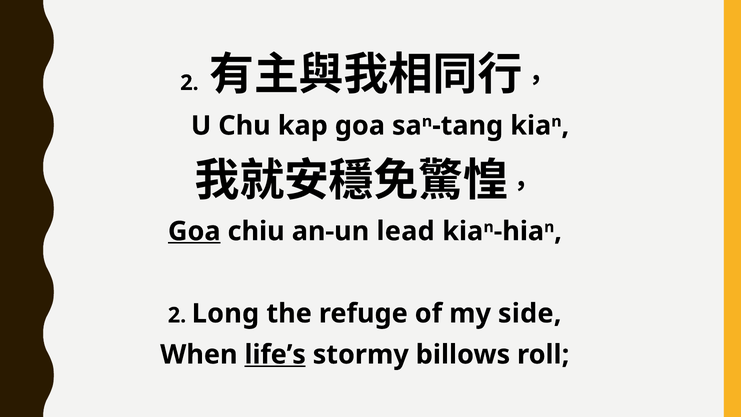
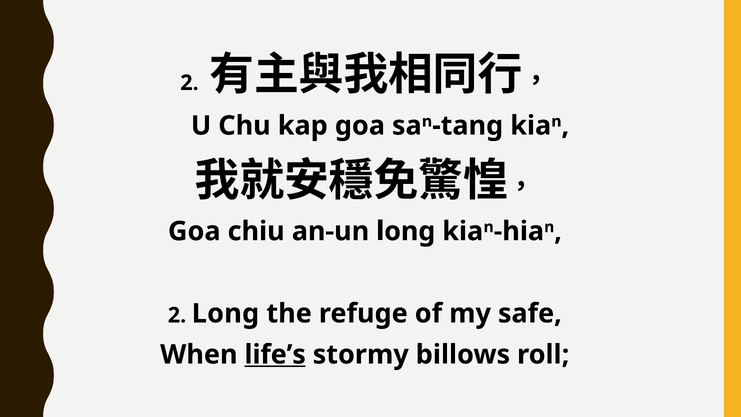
Goa underline: present -> none (194, 231)
an-un lead: lead -> long (406, 231)
side: side -> safe (530, 313)
